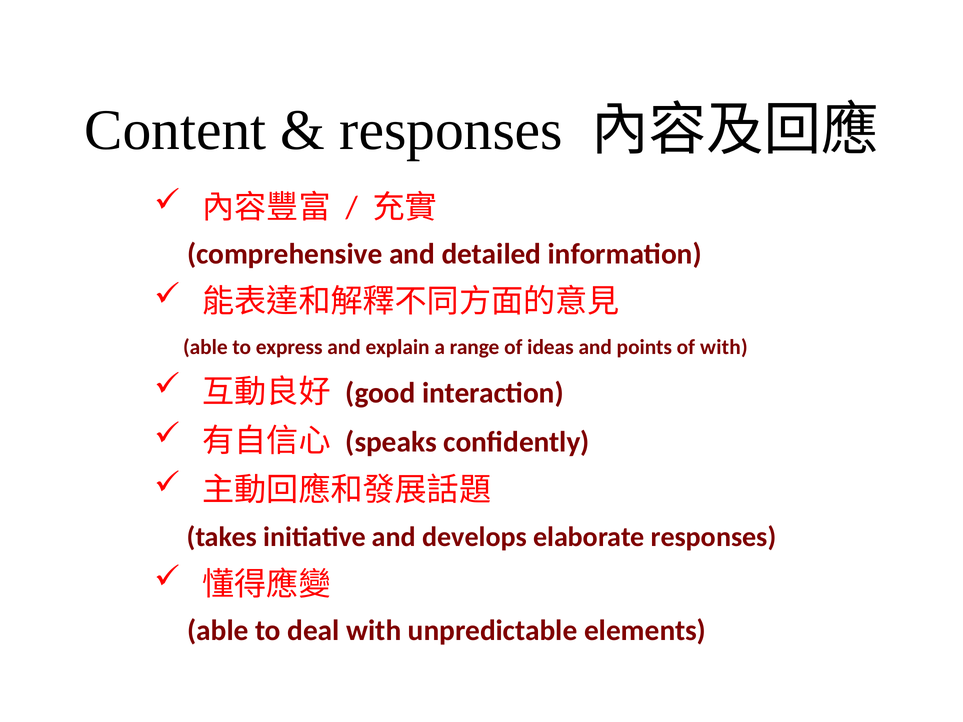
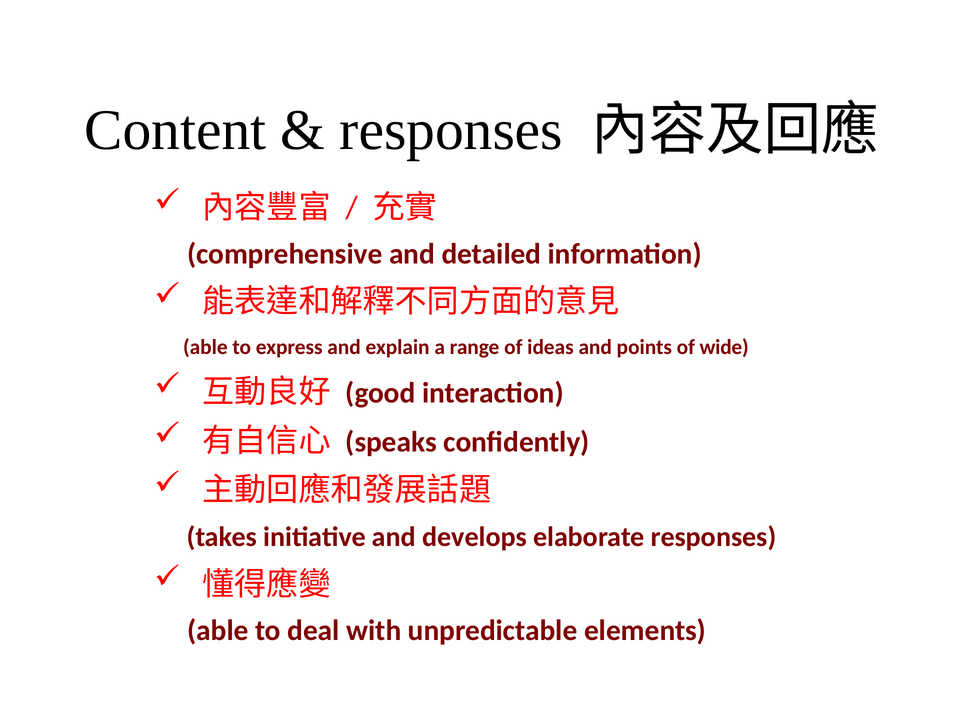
of with: with -> wide (724, 347)
